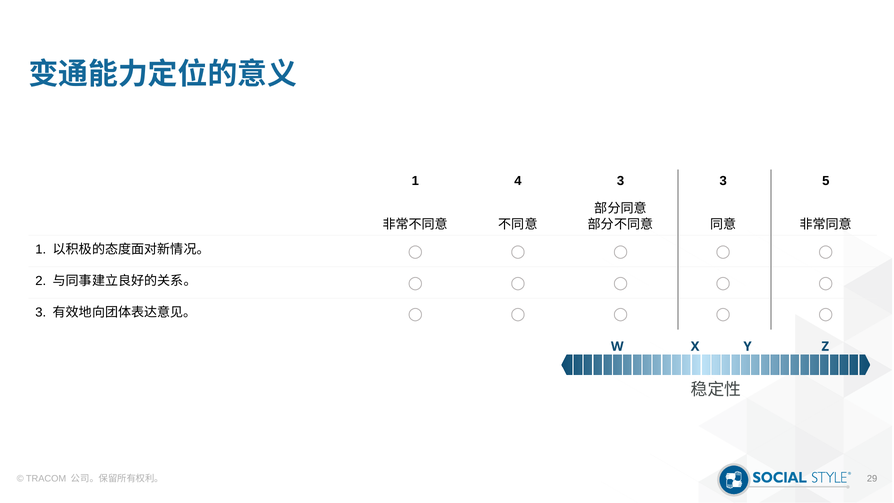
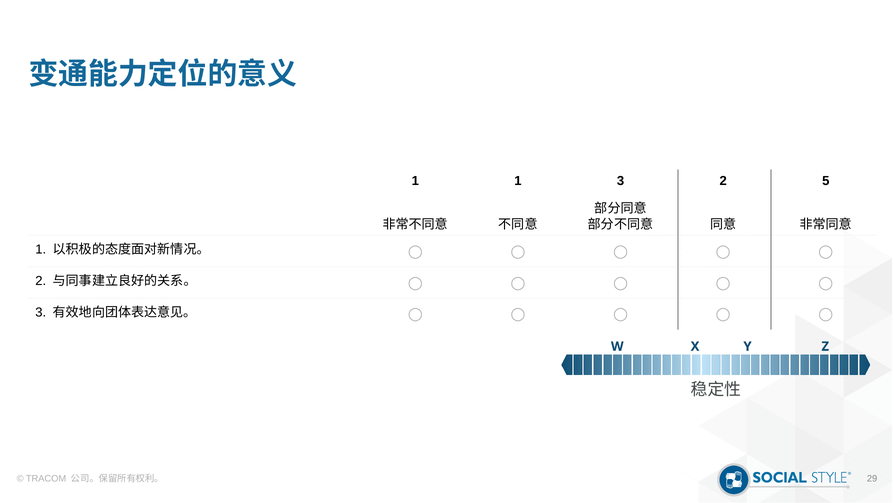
1 4: 4 -> 1 (518, 181)
3 3: 3 -> 2 (723, 181)
